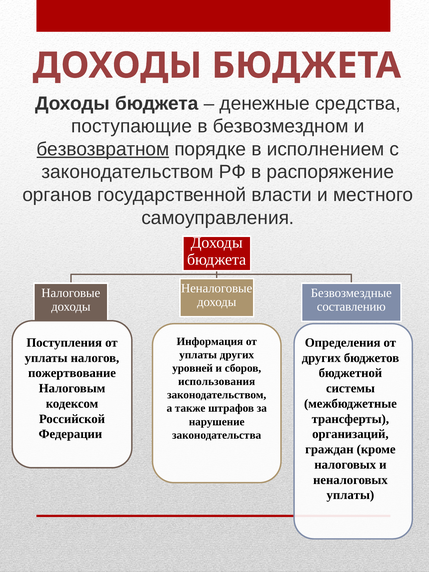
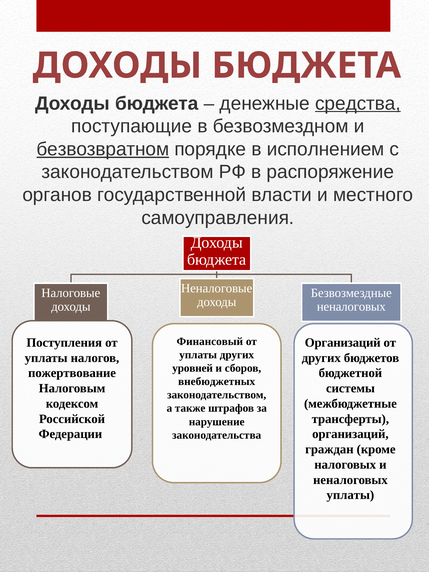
средства underline: none -> present (358, 103)
составлению: составлению -> неналоговых (351, 307)
Информация: Информация -> Финансовый (210, 342)
Определения: Определения -> Организаций (343, 343)
использования: использования -> внебюджетных (217, 382)
